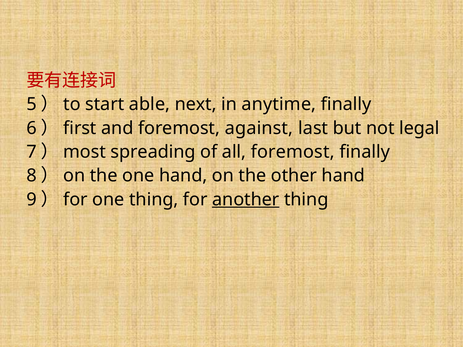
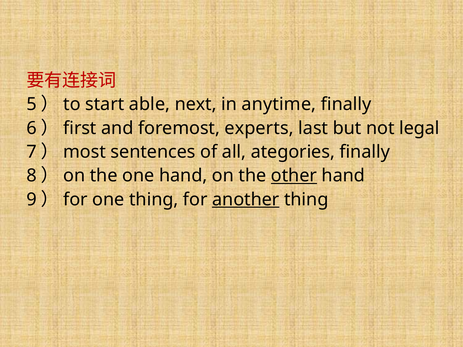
against: against -> experts (259, 128)
spreading: spreading -> sentences (153, 152)
all foremost: foremost -> ategories (293, 152)
other underline: none -> present (294, 176)
